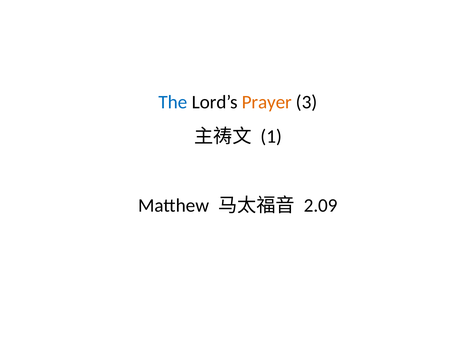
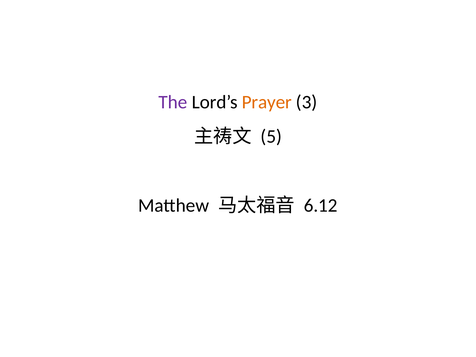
The colour: blue -> purple (173, 102)
1: 1 -> 5 (271, 137)
2.09: 2.09 -> 6.12 (321, 206)
